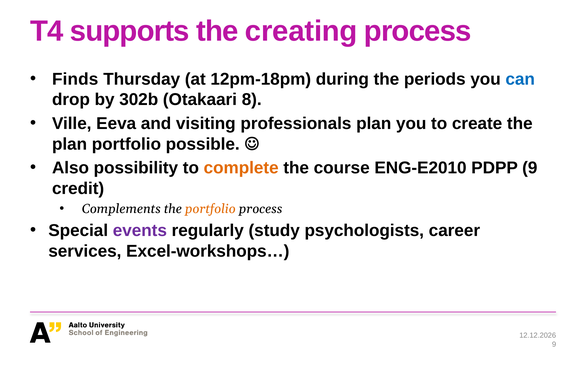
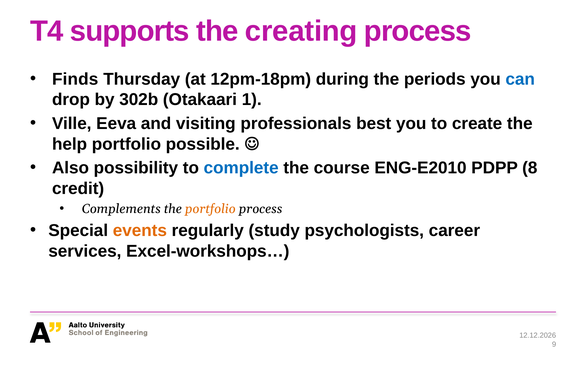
8: 8 -> 1 (252, 100)
professionals plan: plan -> best (374, 124)
plan: plan -> help (70, 144)
complete colour: orange -> blue (241, 168)
PDPP 9: 9 -> 8 (530, 168)
events colour: purple -> orange (140, 231)
